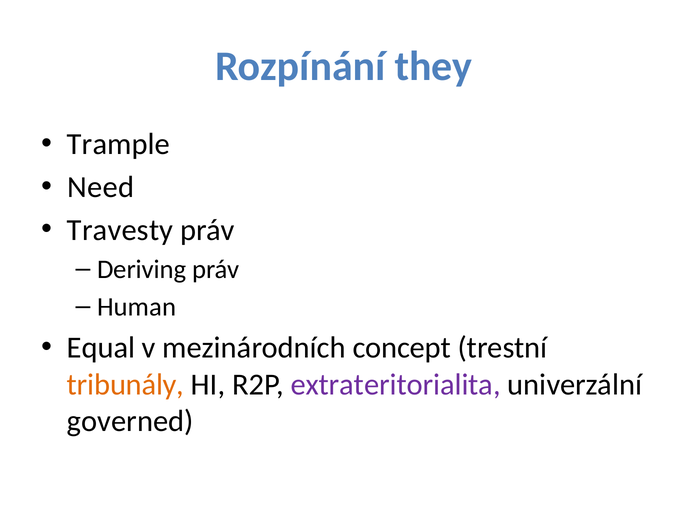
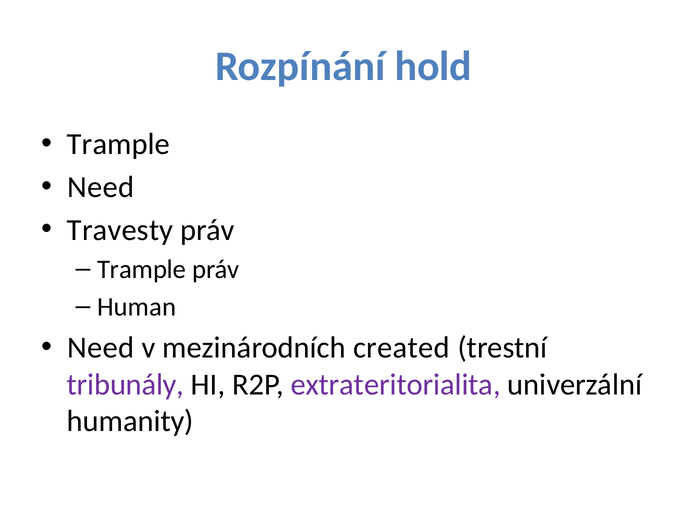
they: they -> hold (433, 67)
Deriving: Deriving -> Trample (142, 269)
Equal: Equal -> Need (101, 347)
concept: concept -> created (402, 347)
tribunály colour: orange -> purple (126, 384)
governed: governed -> humanity (130, 421)
